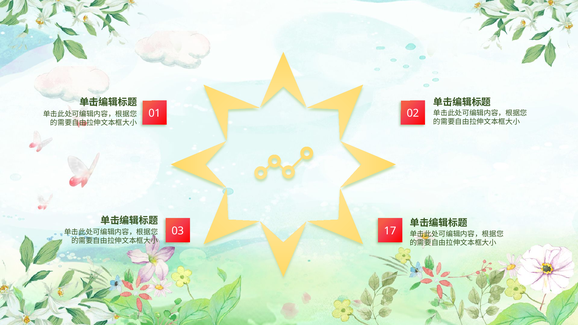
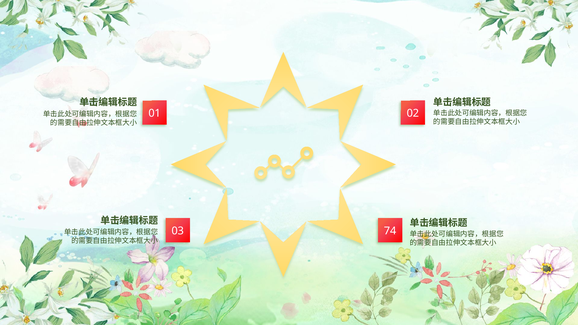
17: 17 -> 74 (390, 231)
